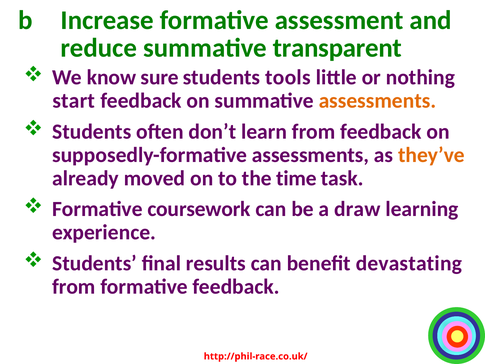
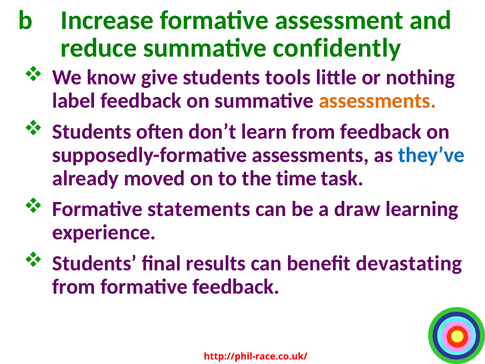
transparent: transparent -> confidently (337, 48)
sure: sure -> give (159, 77)
start: start -> label (74, 101)
they’ve colour: orange -> blue (431, 155)
coursework: coursework -> statements (199, 209)
